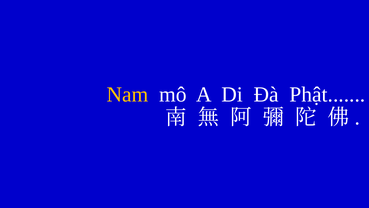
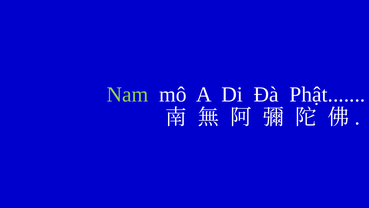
Nam colour: yellow -> light green (127, 94)
